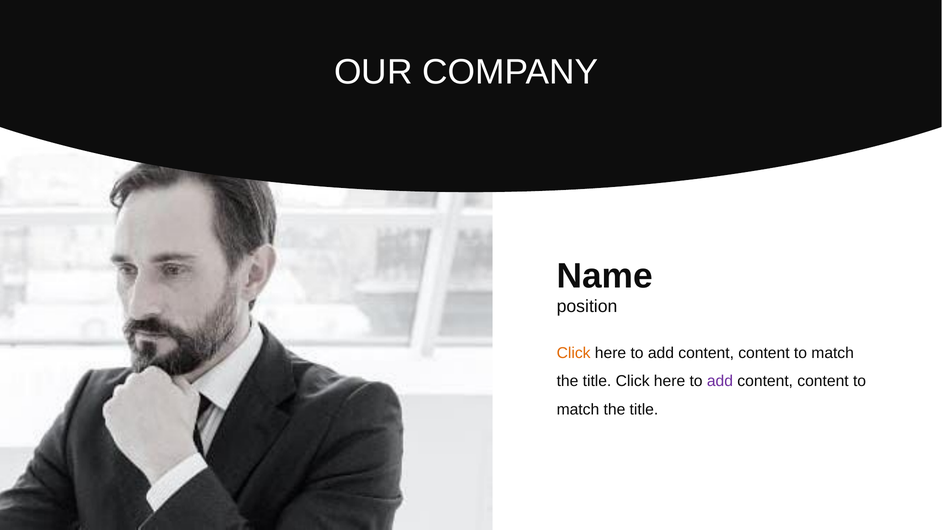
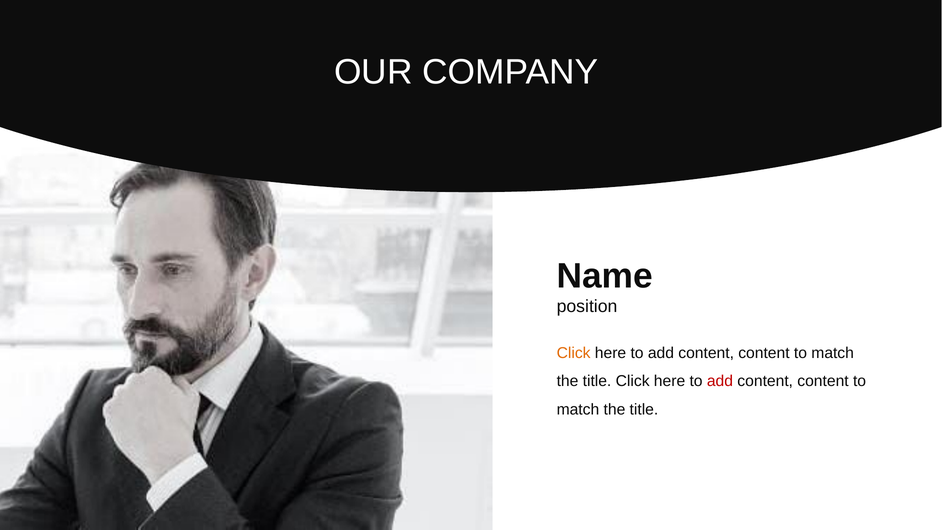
add colour: purple -> red (720, 381)
